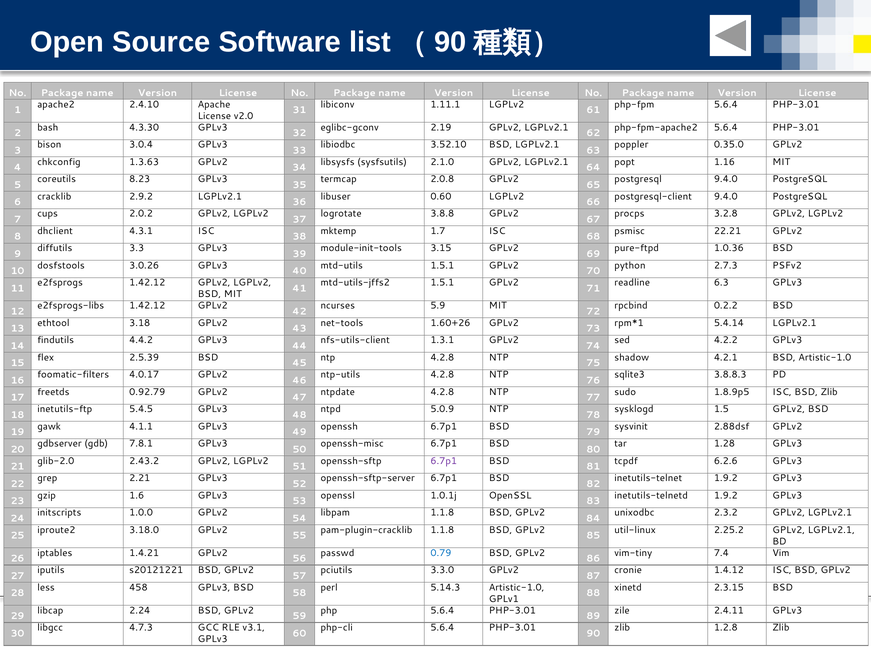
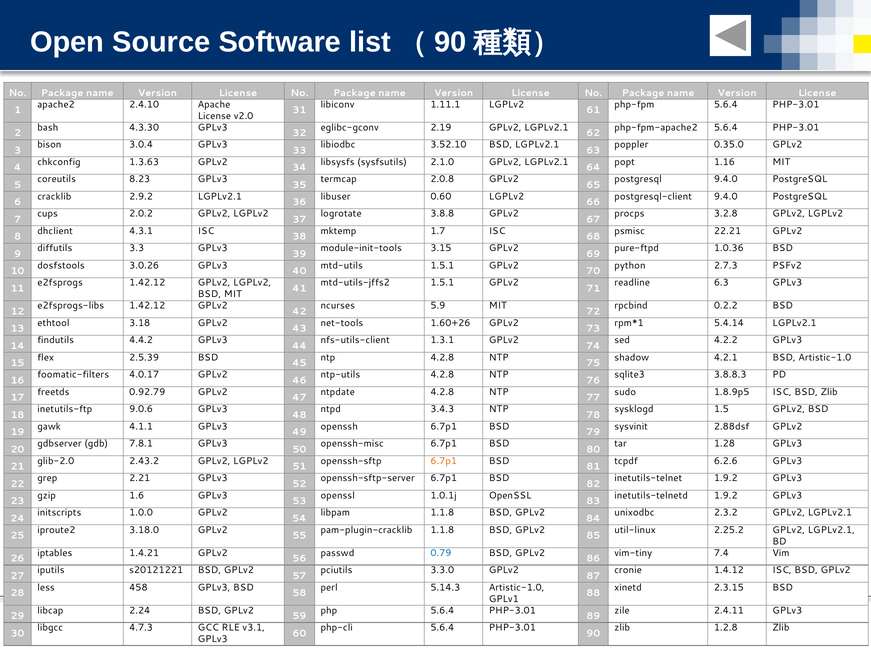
5.4.5: 5.4.5 -> 9.0.6 (141, 409)
5.0.9: 5.0.9 -> 3.4.3 (442, 409)
6.7p1 colour: purple -> orange (444, 461)
